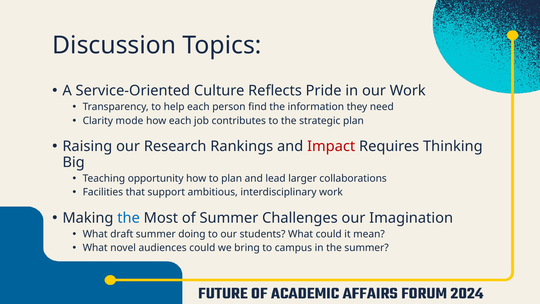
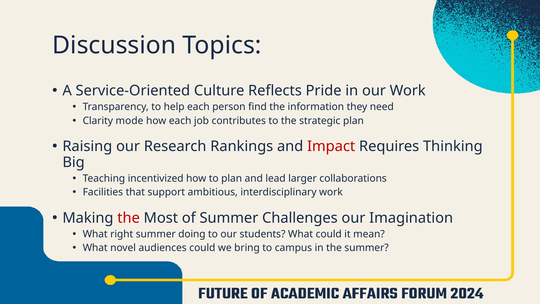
opportunity: opportunity -> incentivized (156, 178)
the colour: blue -> red (129, 218)
draft: draft -> right (122, 234)
